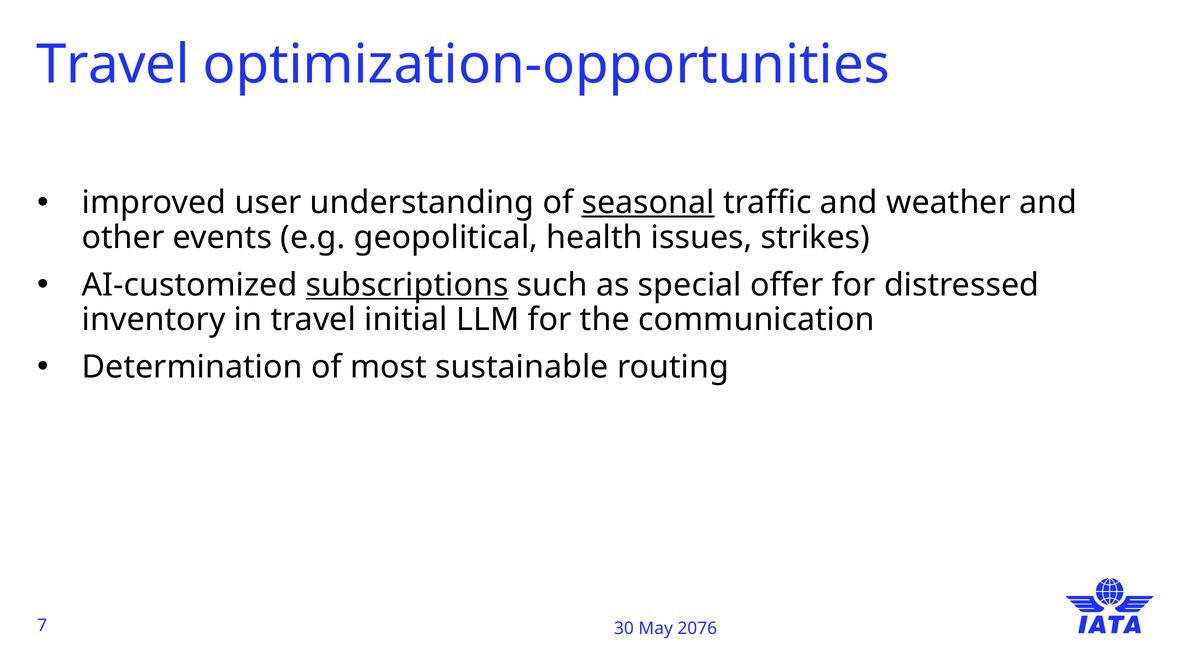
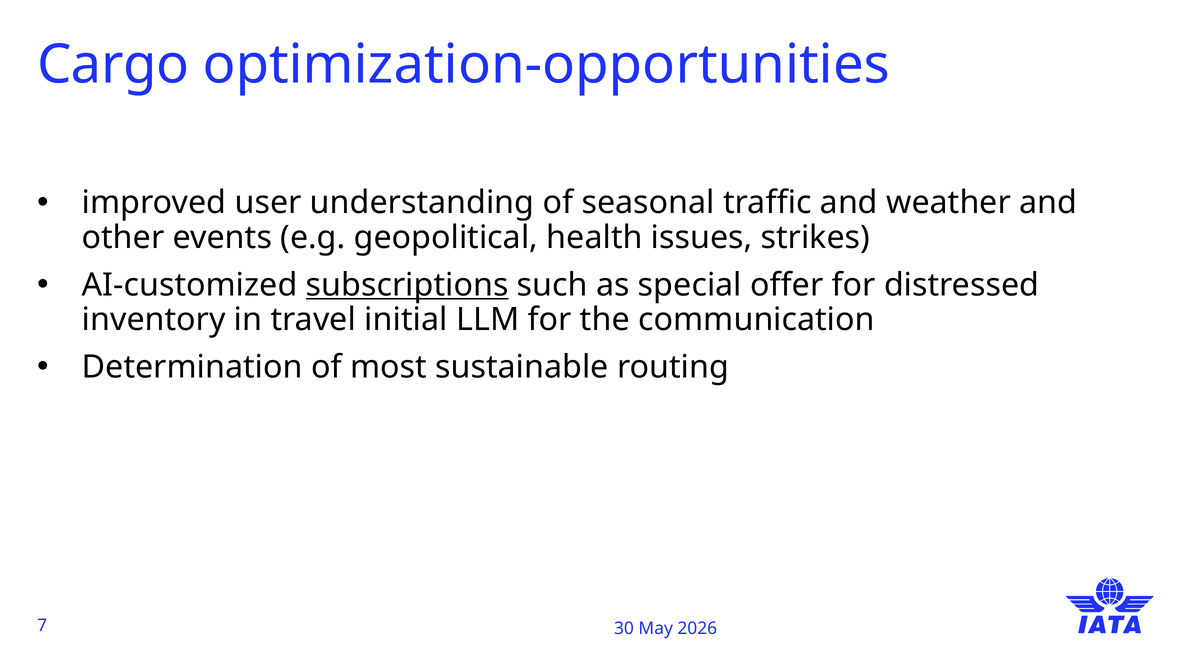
Travel: Travel -> Cargo (113, 65)
seasonal underline: present -> none (648, 203)
2076: 2076 -> 2026 (697, 628)
